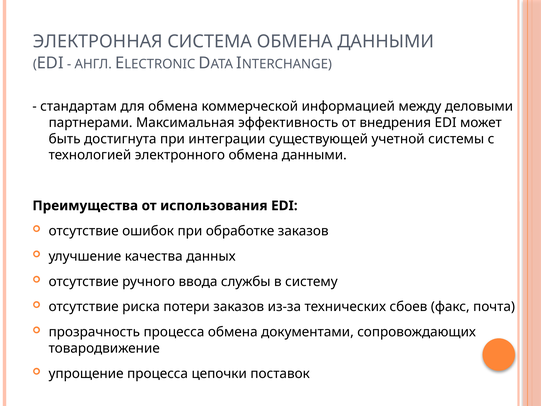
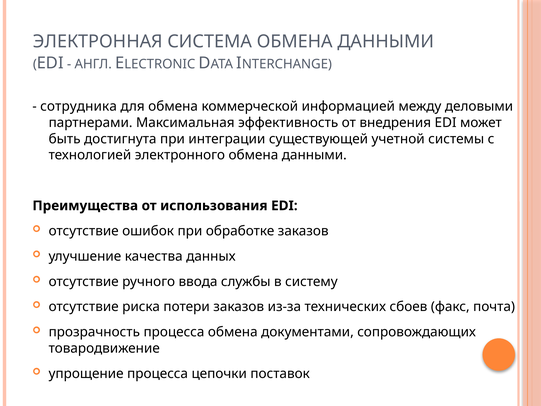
стандартам: стандартам -> сотрудника (79, 106)
